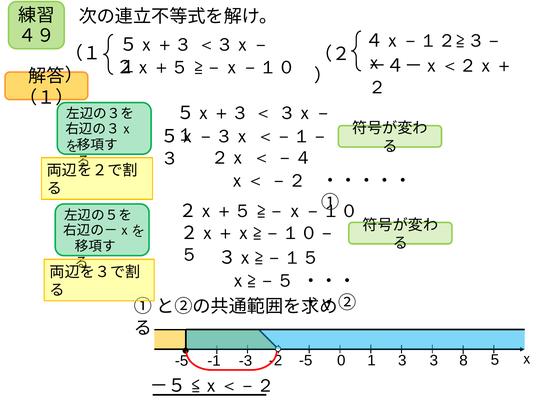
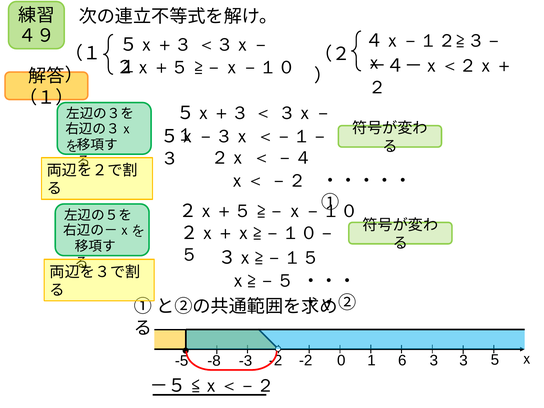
-1: -1 -> -8 (214, 361)
-2 -5: -5 -> -2 (306, 360)
1 3: 3 -> 6 (402, 360)
3 8: 8 -> 3 (463, 360)
